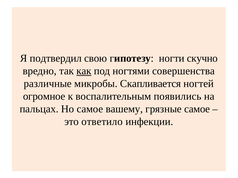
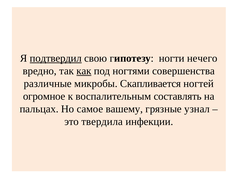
подтвердил underline: none -> present (56, 58)
скучно: скучно -> нечего (202, 58)
появились: появились -> составлять (178, 97)
грязные самое: самое -> узнал (197, 109)
ответило: ответило -> твердила (102, 122)
